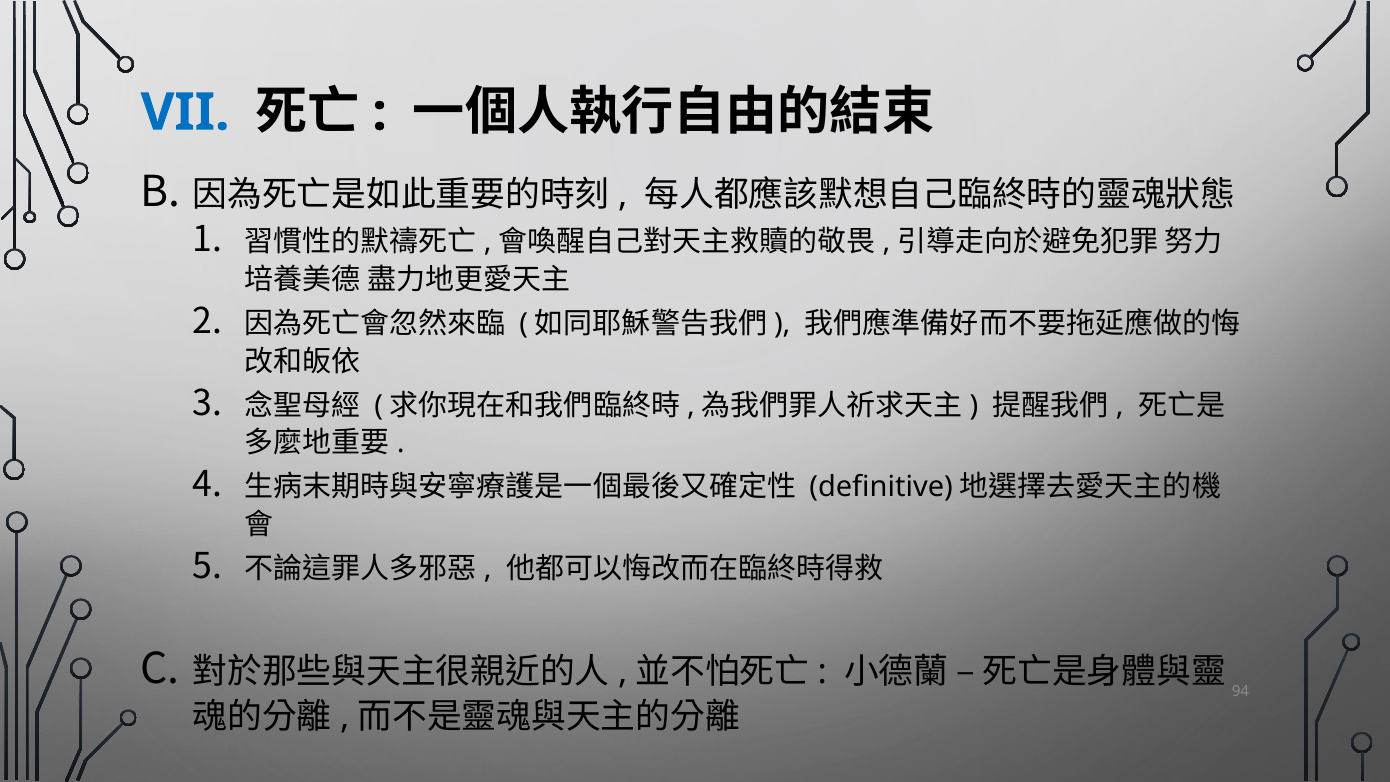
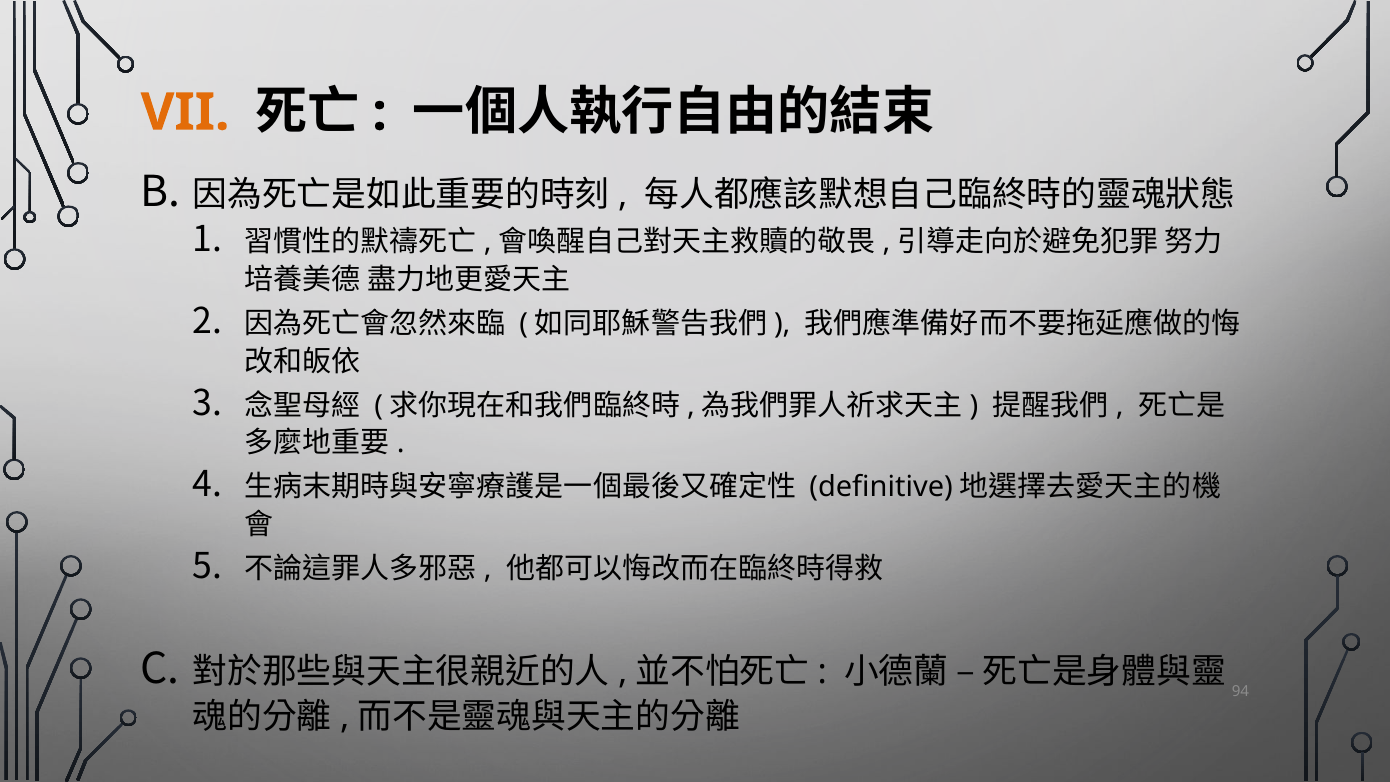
VII colour: blue -> orange (185, 112)
